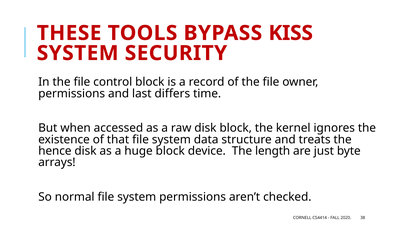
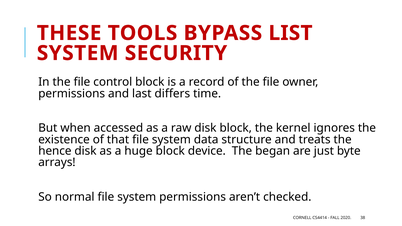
KISS: KISS -> LIST (291, 33)
length: length -> began (273, 151)
